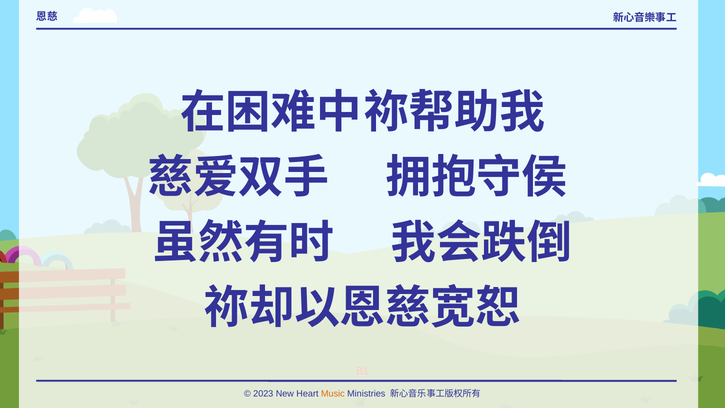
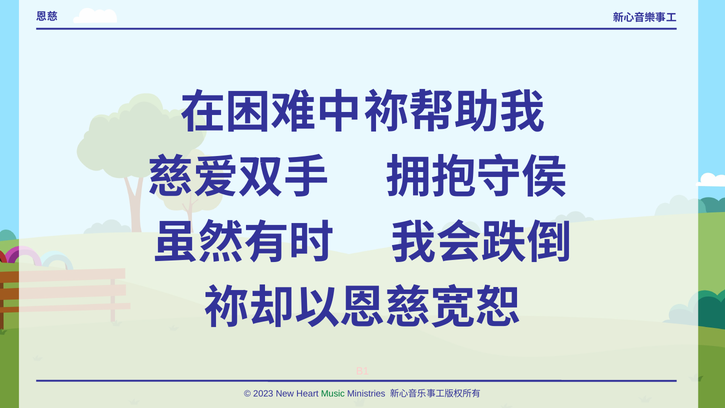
Music colour: orange -> green (333, 394)
